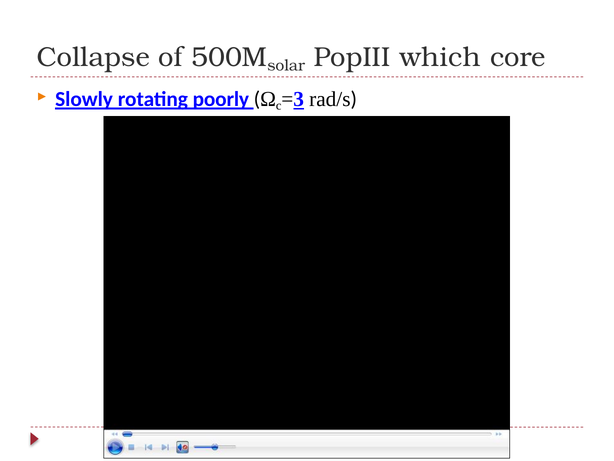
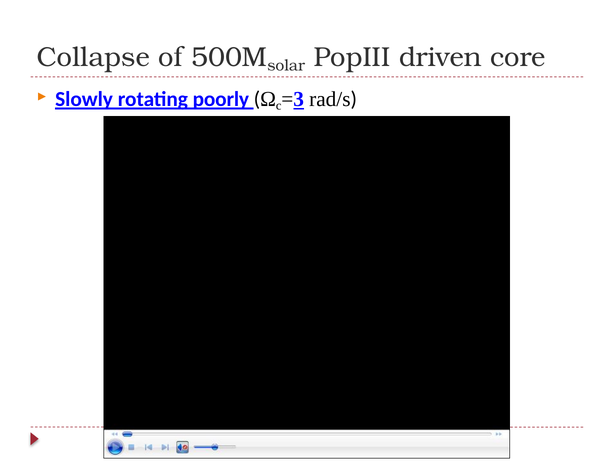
which: which -> driven (440, 57)
